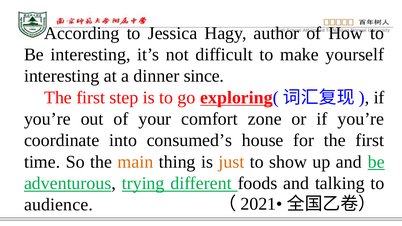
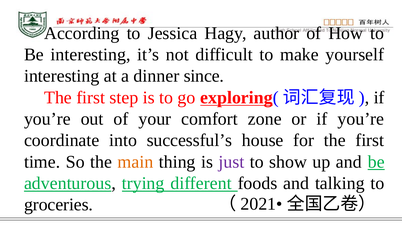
consumed’s: consumed’s -> successful’s (189, 140)
just colour: orange -> purple (231, 162)
audience: audience -> groceries (59, 205)
